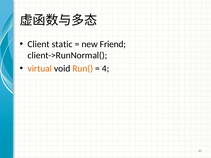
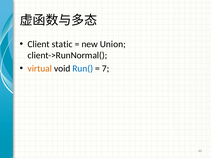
Friend: Friend -> Union (113, 44)
Run( colour: orange -> blue (83, 69)
4: 4 -> 7 (106, 69)
